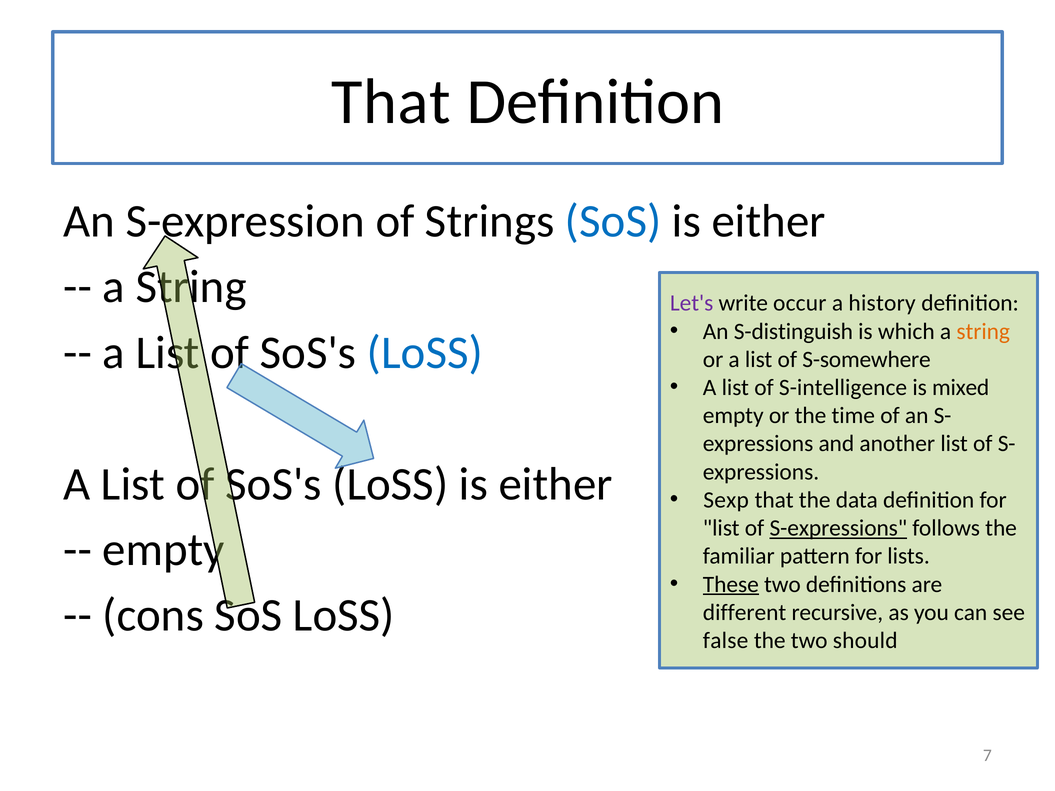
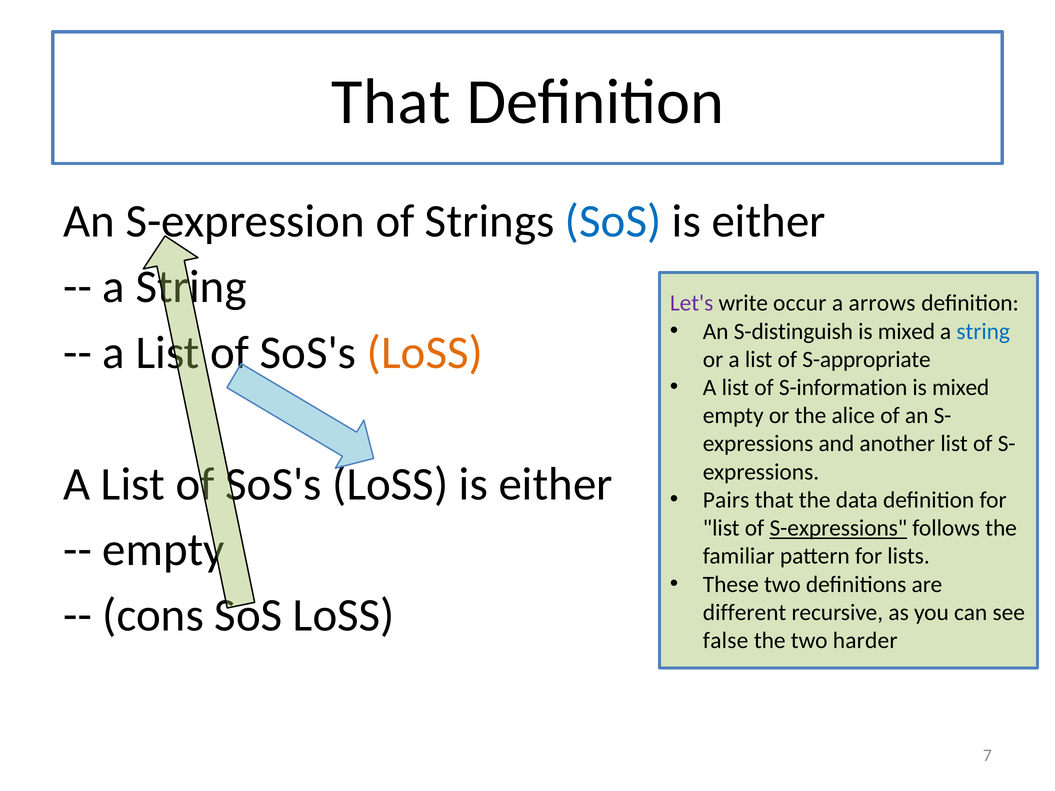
history: history -> arrows (882, 303)
which: which -> mixed (906, 331)
string colour: orange -> blue (983, 331)
LoSS colour: blue -> orange (425, 353)
S-somewhere: S-somewhere -> S-appropriate (867, 360)
S-intelligence: S-intelligence -> S-information (843, 388)
time: time -> alice (853, 416)
Sexp: Sexp -> Pairs (726, 500)
These underline: present -> none (731, 584)
should: should -> harder (865, 641)
